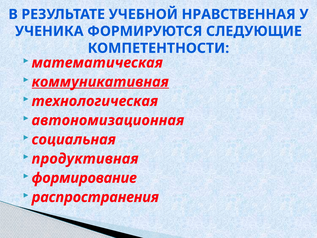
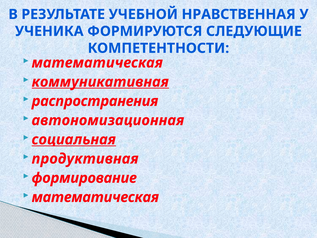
технологическая: технологическая -> распространения (95, 101)
социальная underline: none -> present (74, 139)
распространения: распространения -> математическая (95, 197)
